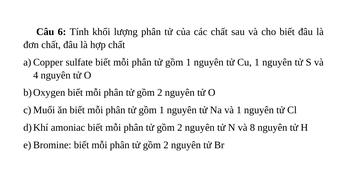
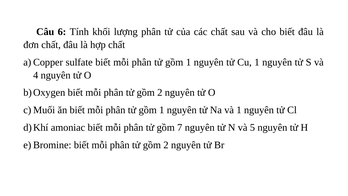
2: 2 -> 7 (180, 127)
8: 8 -> 5 (252, 127)
